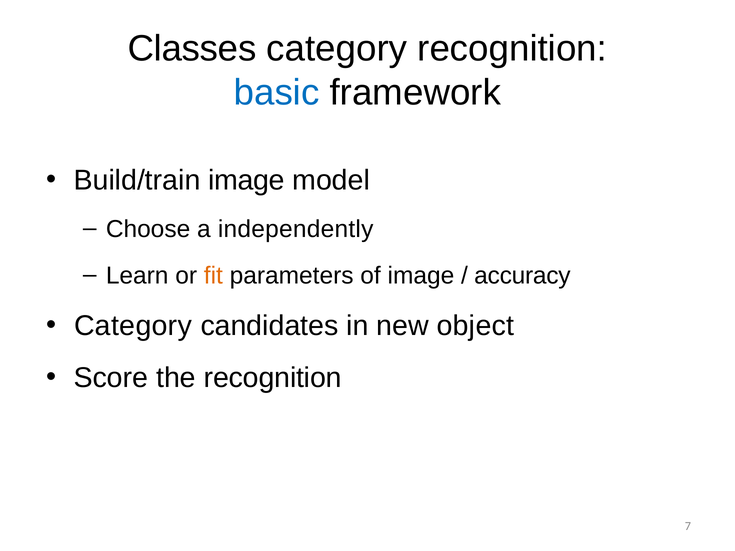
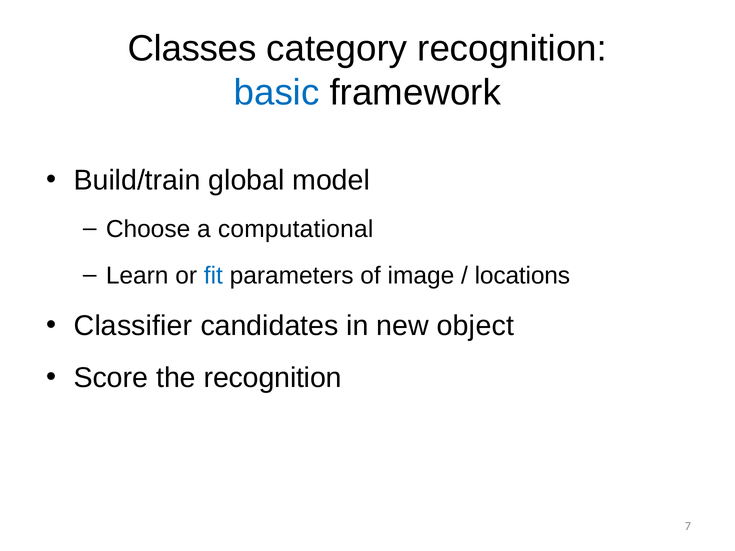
Build/train image: image -> global (246, 181)
independently: independently -> computational (296, 229)
fit colour: orange -> blue (213, 276)
accuracy: accuracy -> locations (522, 276)
Category: Category -> Classifier (133, 326)
